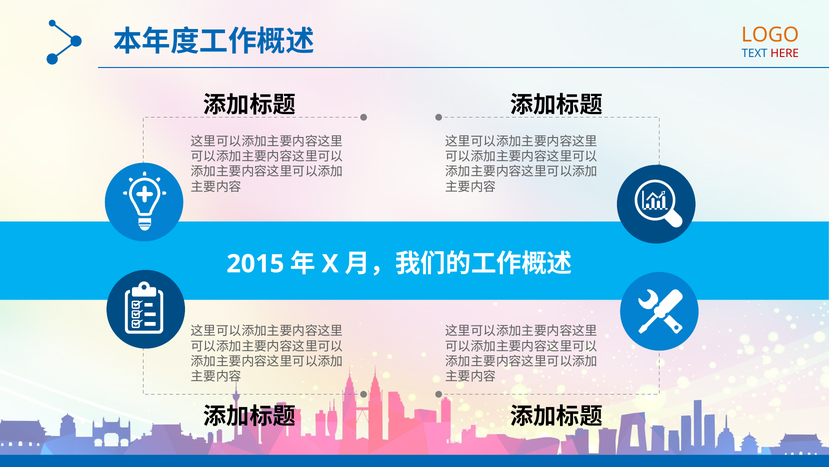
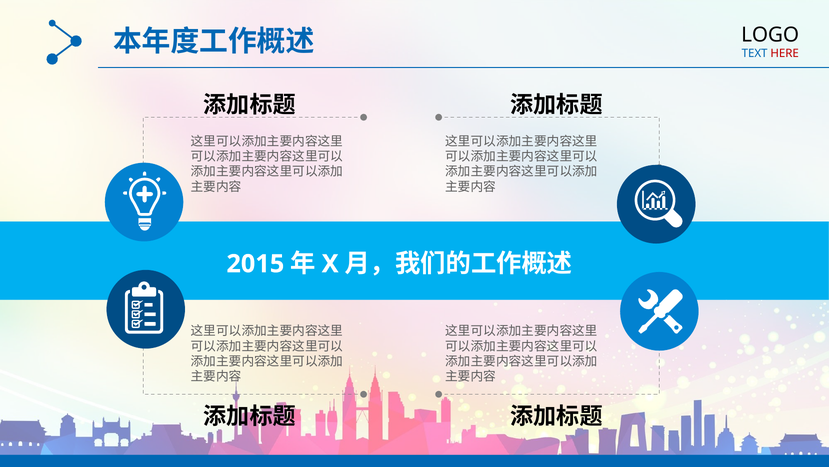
LOGO colour: orange -> black (770, 35)
